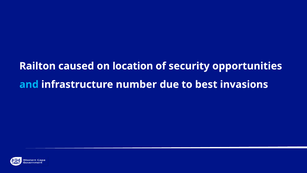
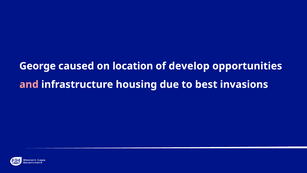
Railton: Railton -> George (38, 66)
security: security -> develop (189, 66)
and colour: light blue -> pink (29, 84)
number: number -> housing (136, 84)
